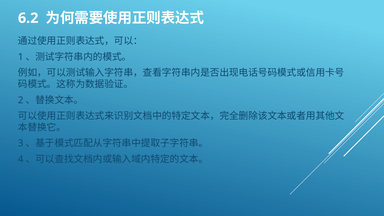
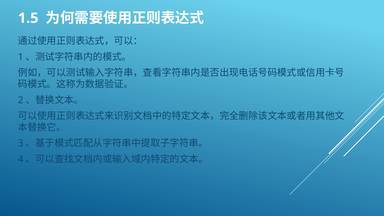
6.2: 6.2 -> 1.5 (28, 18)
